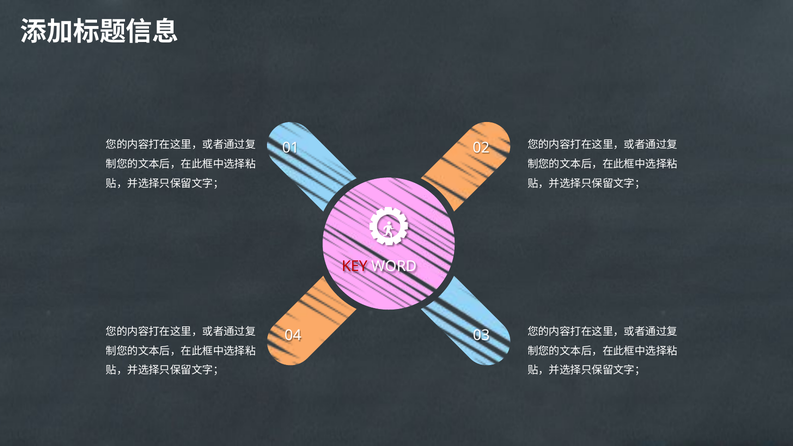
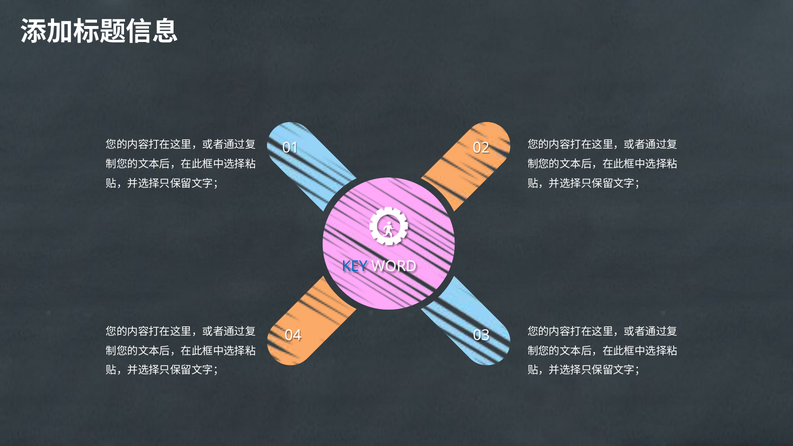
KEY colour: red -> blue (355, 267)
